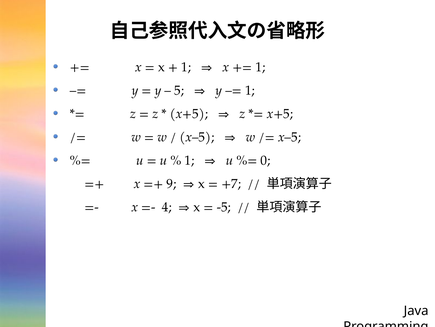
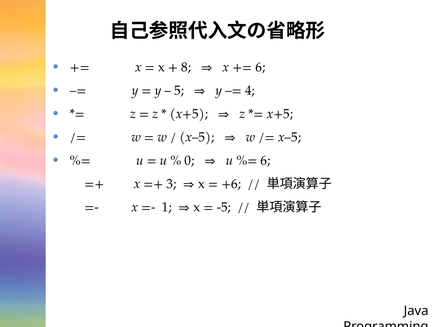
1: 1 -> 8 (186, 67)
1: 1 -> 6 (260, 67)
1: 1 -> 4 (250, 90)
1: 1 -> 0 (190, 160)
0: 0 -> 6 (266, 160)
9: 9 -> 3 (172, 183)
+7: +7 -> +6 (231, 183)
4: 4 -> 1 (167, 207)
